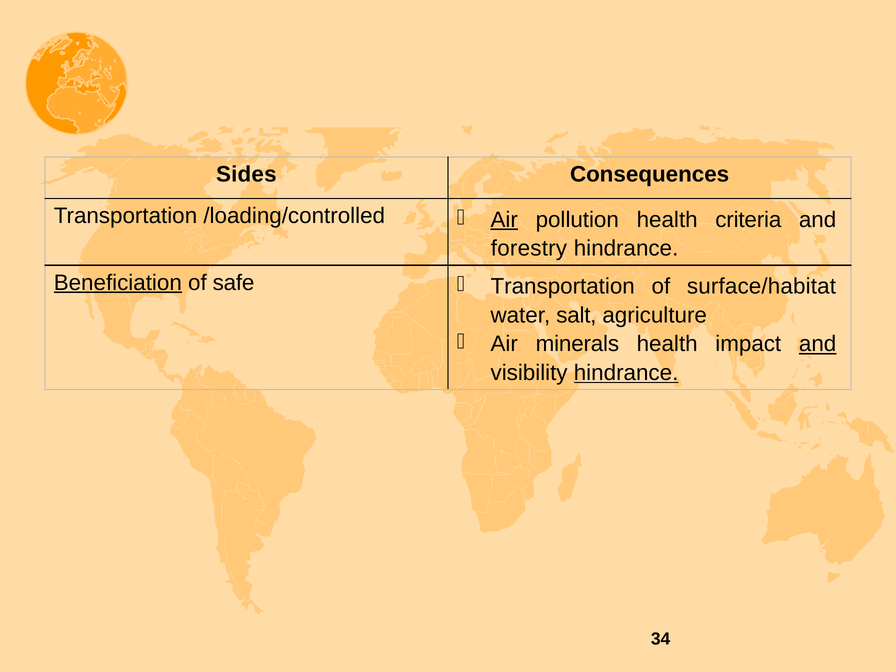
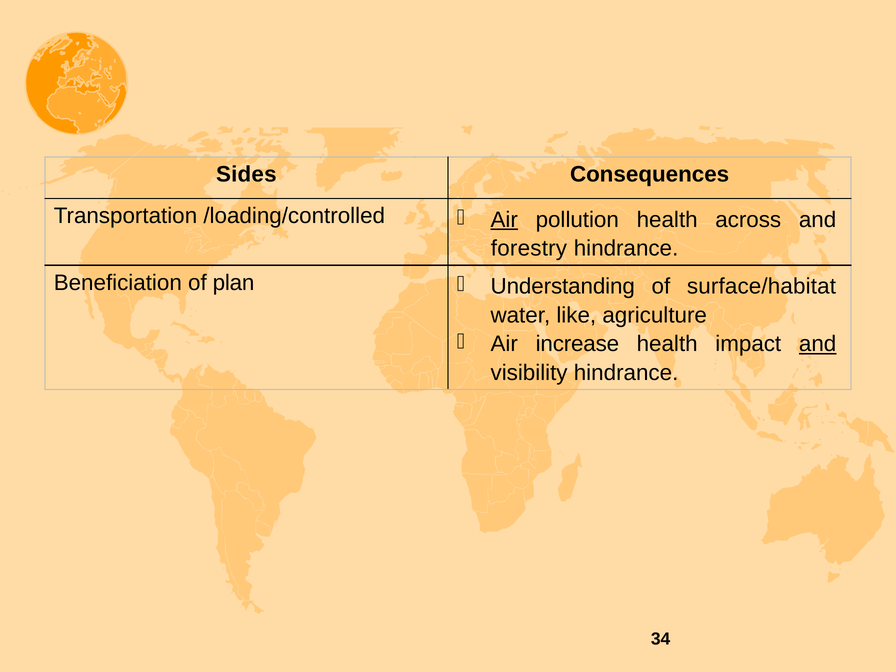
criteria: criteria -> across (748, 220)
Beneficiation underline: present -> none (118, 283)
safe: safe -> plan (234, 283)
Transportation: Transportation -> Understanding (563, 286)
salt: salt -> like (576, 315)
minerals: minerals -> increase (577, 344)
hindrance underline: present -> none (626, 373)
